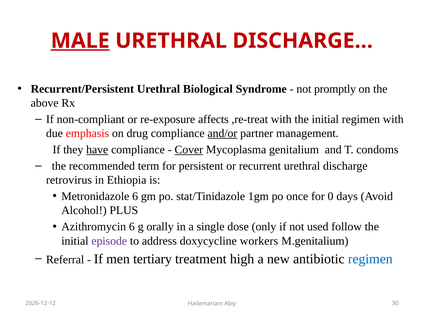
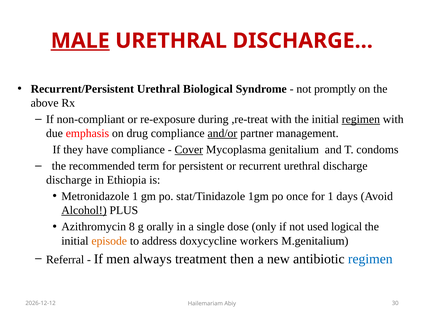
affects: affects -> during (213, 119)
regimen underline: none -> present (361, 119)
have underline: present -> none (97, 150)
retrovirus: retrovirus -> discharge (69, 180)
Metronidazole 6: 6 -> 1 (135, 196)
for 0: 0 -> 1 (331, 196)
Alcohol underline: none -> present (84, 210)
Azithromycin 6: 6 -> 8 (132, 227)
follow: follow -> logical (347, 227)
episode colour: purple -> orange (109, 241)
tertiary: tertiary -> always (152, 259)
high: high -> then (242, 259)
